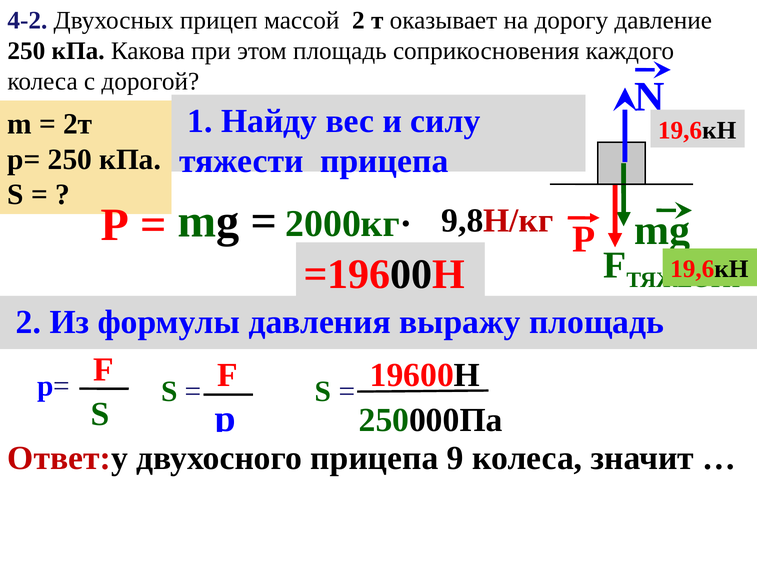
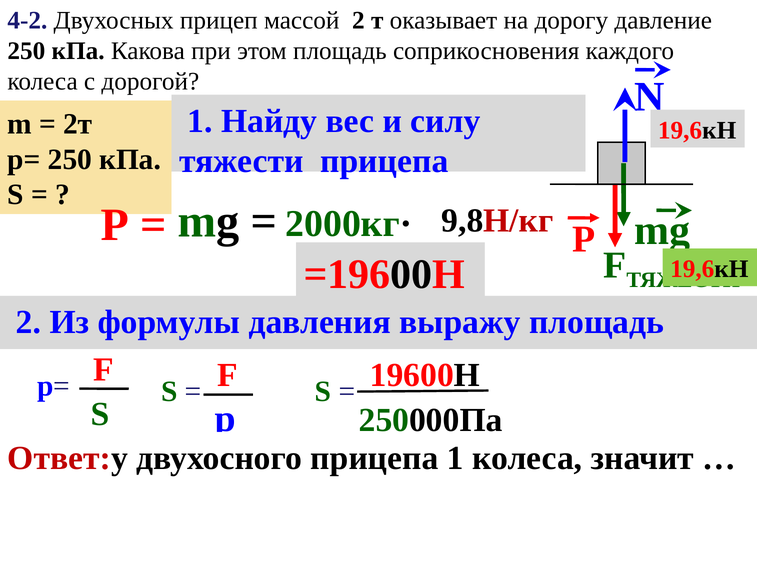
прицепа 9: 9 -> 1 (455, 458)
